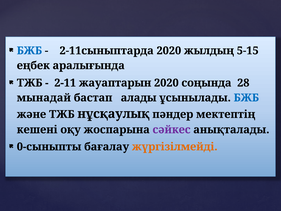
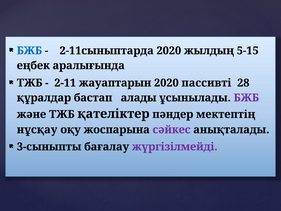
соңында: соңында -> пассивті (206, 83)
мынадай: мынадай -> құралдар (44, 98)
БЖБ colour: blue -> purple (246, 98)
нұсқаулық: нұсқаулық -> қателіктер (113, 114)
кешені: кешені -> нұсқау (37, 130)
0-сыныпты: 0-сыныпты -> 3-сыныпты (49, 147)
жүргізілмейді colour: orange -> purple (175, 147)
